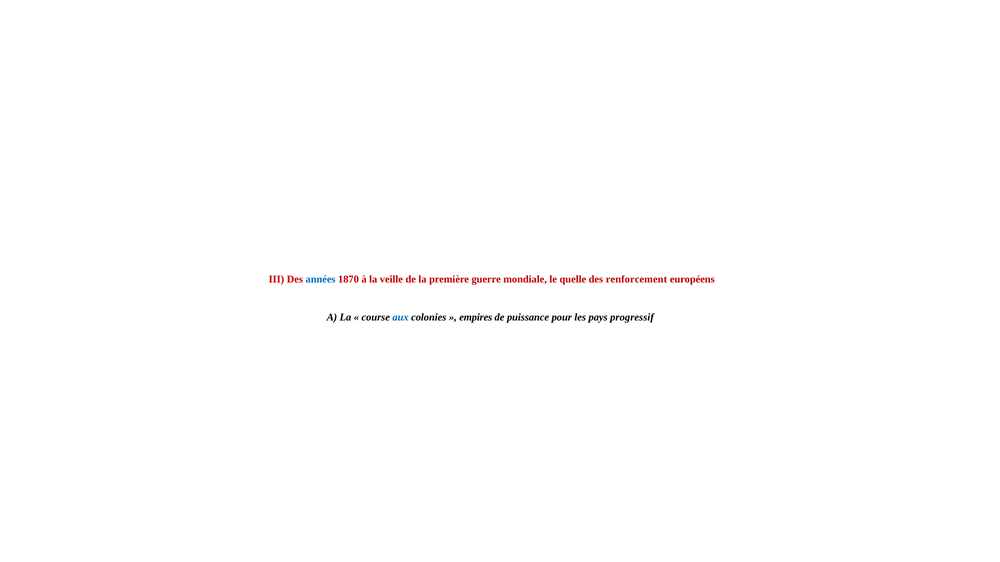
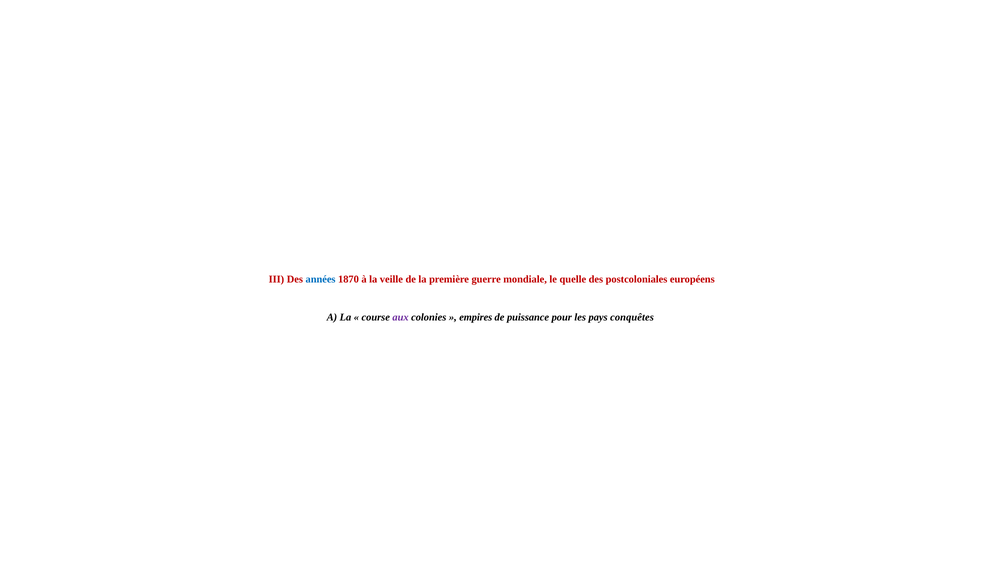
renforcement: renforcement -> postcoloniales (637, 280)
aux colour: blue -> purple (401, 317)
progressif: progressif -> conquêtes (632, 317)
